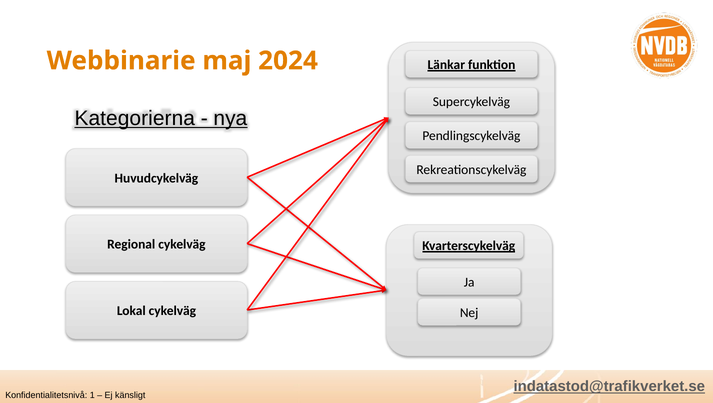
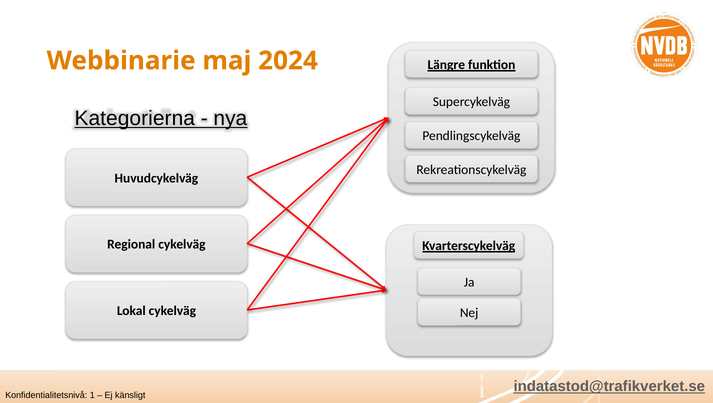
Länkar: Länkar -> Längre (446, 65)
